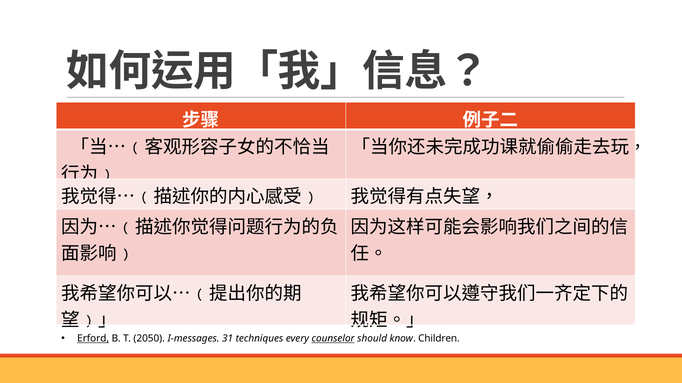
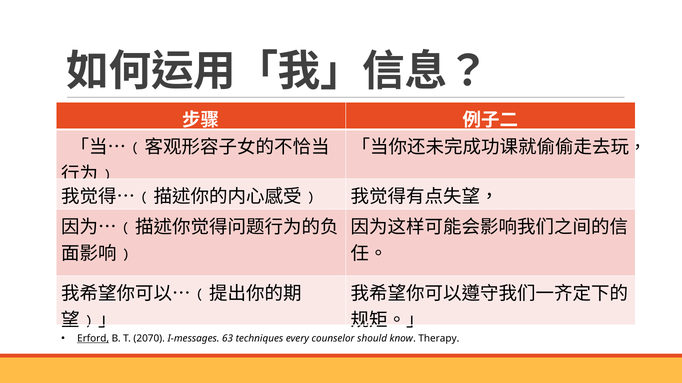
2050: 2050 -> 2070 (149, 339)
31: 31 -> 63 (228, 339)
counselor underline: present -> none (333, 339)
Children: Children -> Therapy (439, 339)
